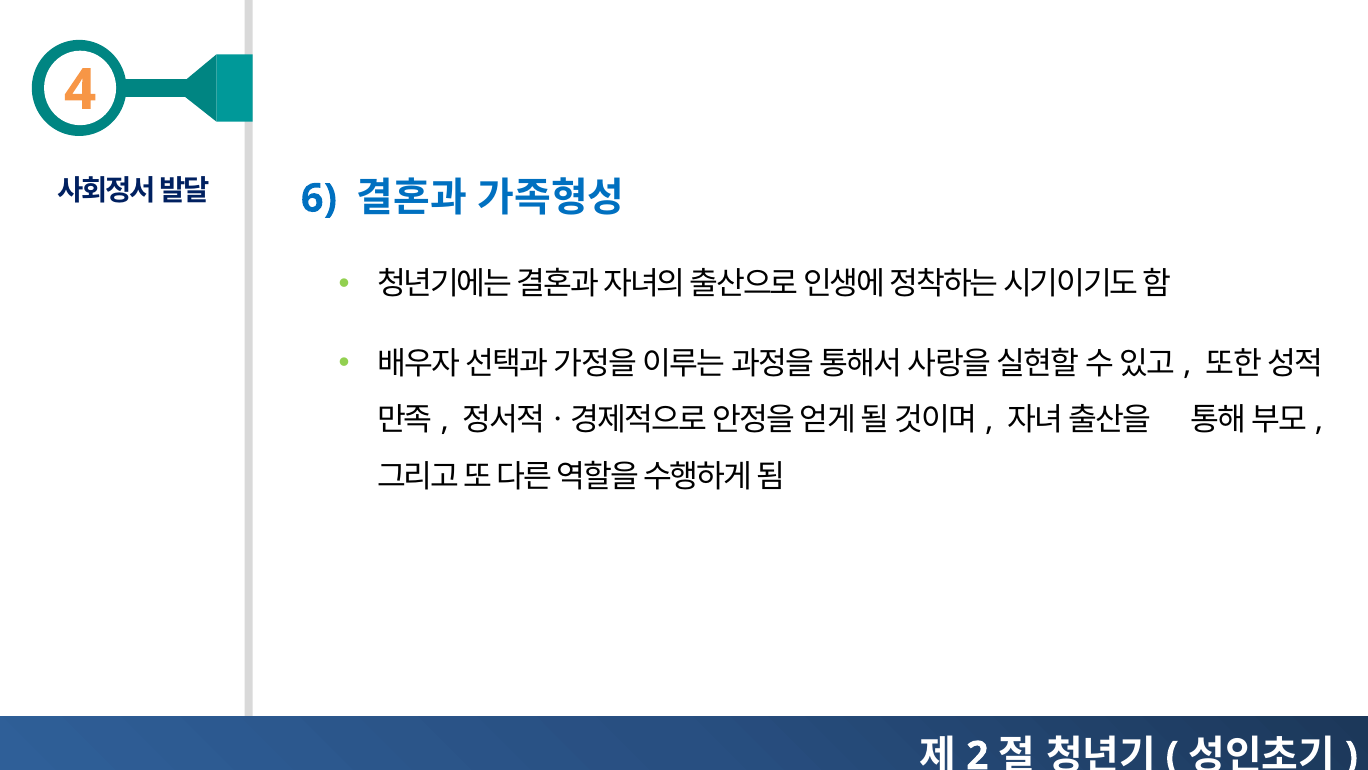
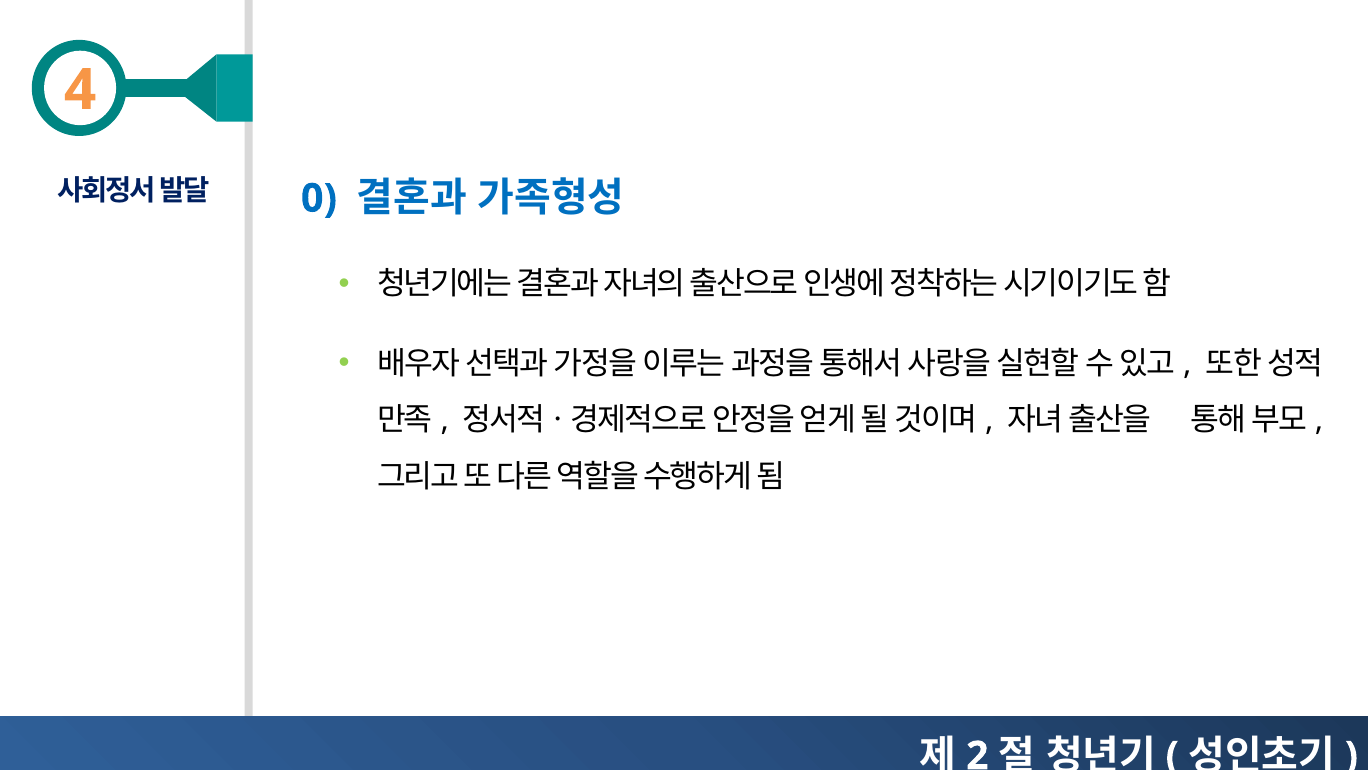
6: 6 -> 0 (319, 198)
